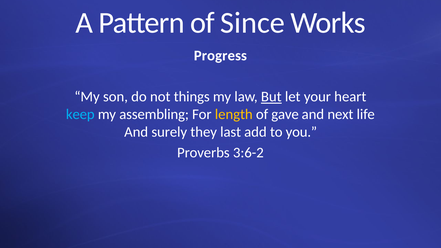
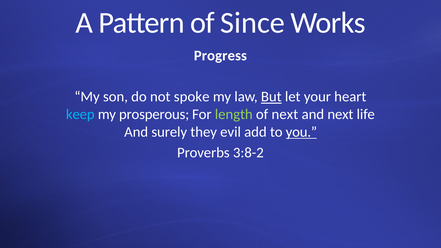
things: things -> spoke (192, 97)
assembling: assembling -> prosperous (154, 114)
length colour: yellow -> light green (234, 114)
of gave: gave -> next (285, 114)
last: last -> evil (231, 132)
you underline: none -> present (301, 132)
3:6-2: 3:6-2 -> 3:8-2 (248, 153)
